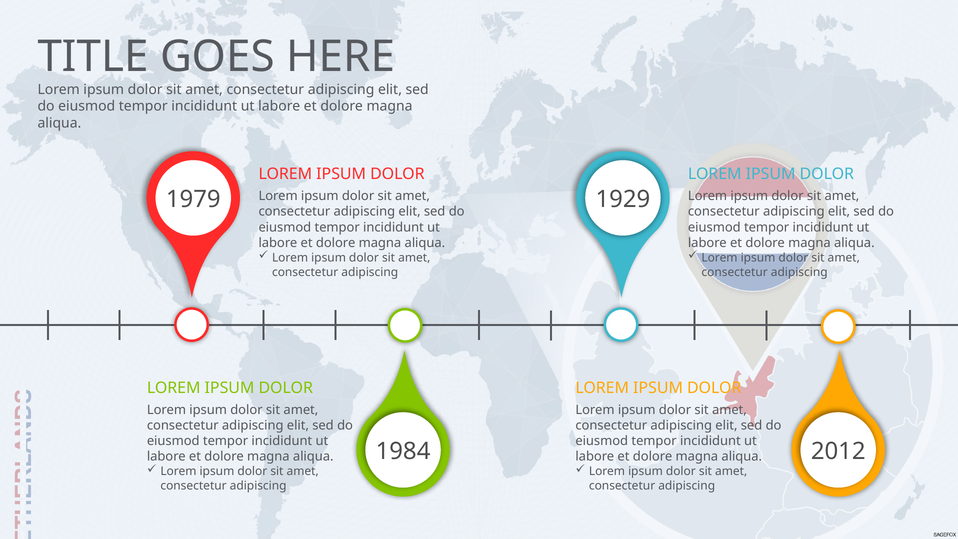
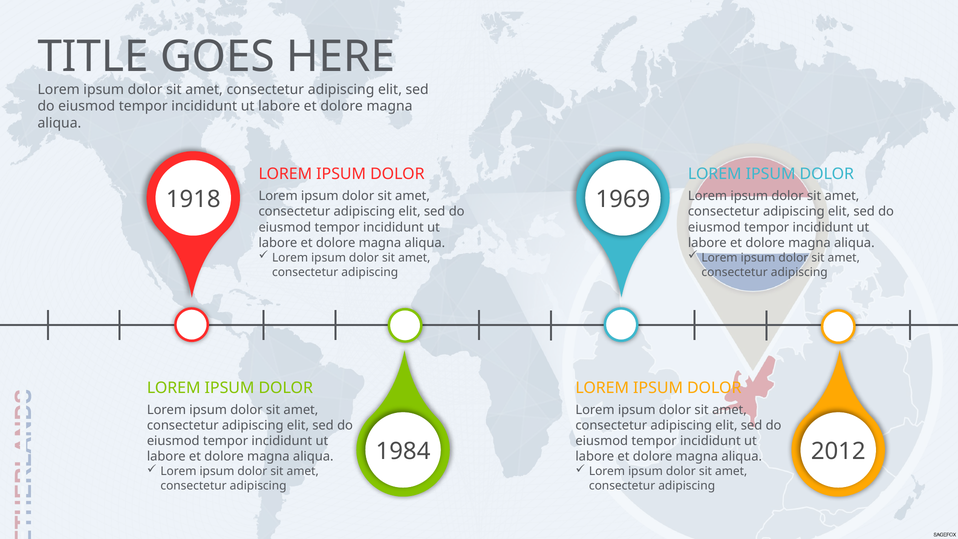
1979: 1979 -> 1918 (193, 199)
1929: 1929 -> 1969 (623, 199)
